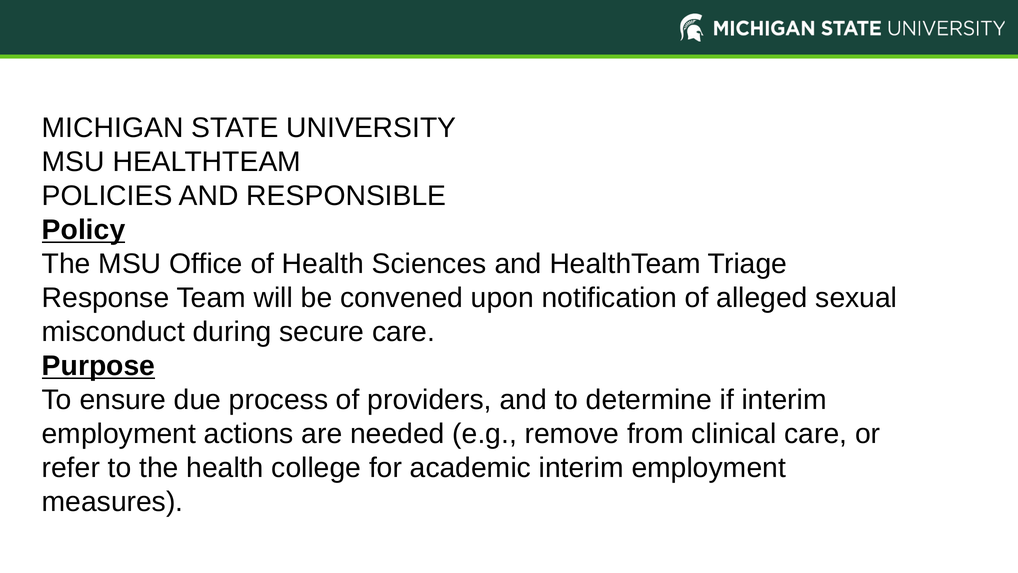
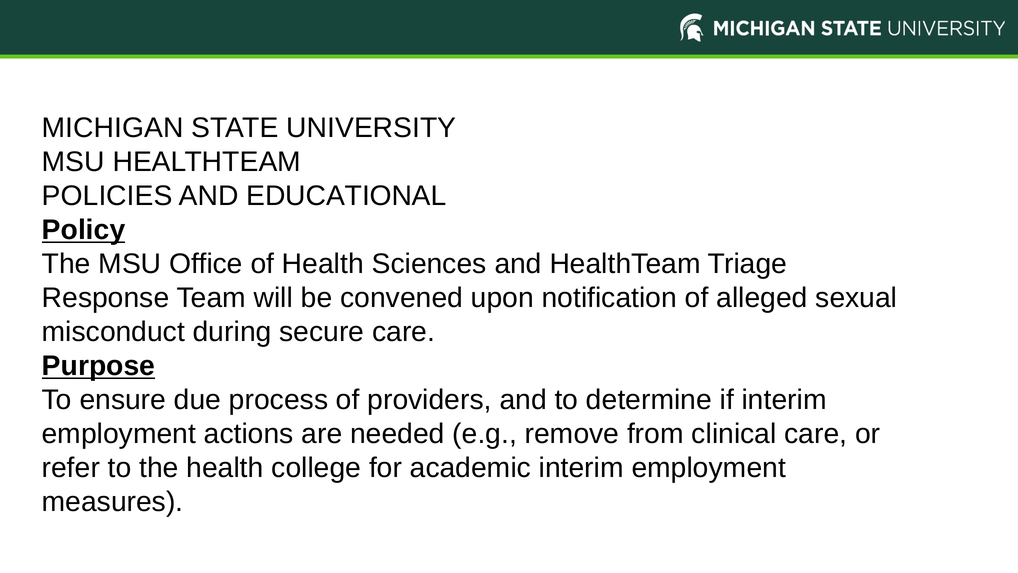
RESPONSIBLE: RESPONSIBLE -> EDUCATIONAL (346, 196)
